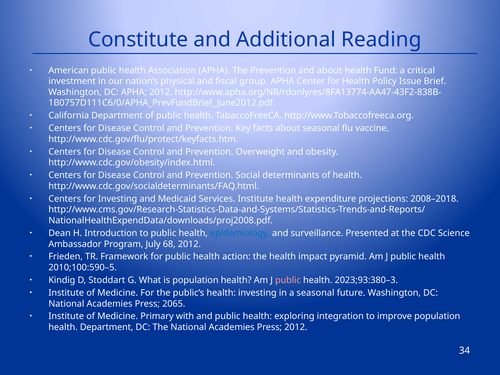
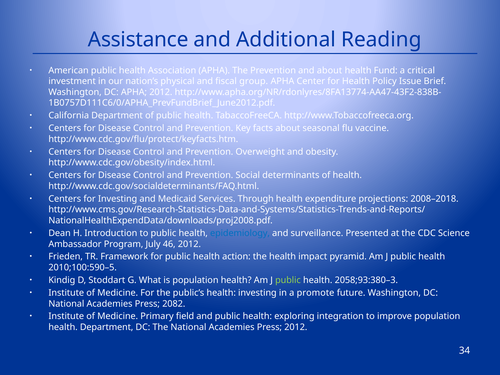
Constitute: Constitute -> Assistance (138, 40)
Services Institute: Institute -> Through (256, 199)
68: 68 -> 46 (169, 244)
public colour: pink -> light green (288, 280)
2023;93:380–3: 2023;93:380–3 -> 2058;93:380–3 (366, 280)
a seasonal: seasonal -> promote (316, 293)
2065: 2065 -> 2082 (174, 304)
with: with -> field (185, 316)
